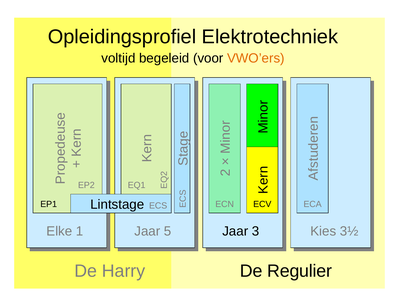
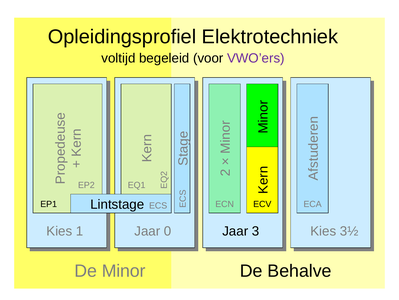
VWO’ers colour: orange -> purple (256, 58)
Elke: Elke -> Kies (59, 231)
5: 5 -> 0 (168, 231)
Harry: Harry -> Minor (124, 270)
Regulier: Regulier -> Behalve (300, 270)
